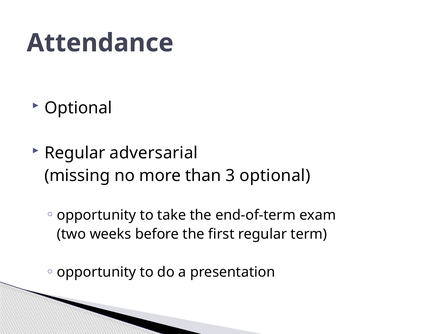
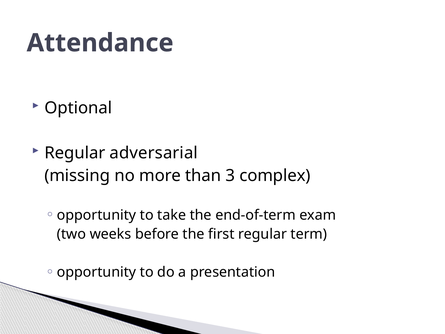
3 optional: optional -> complex (275, 176)
